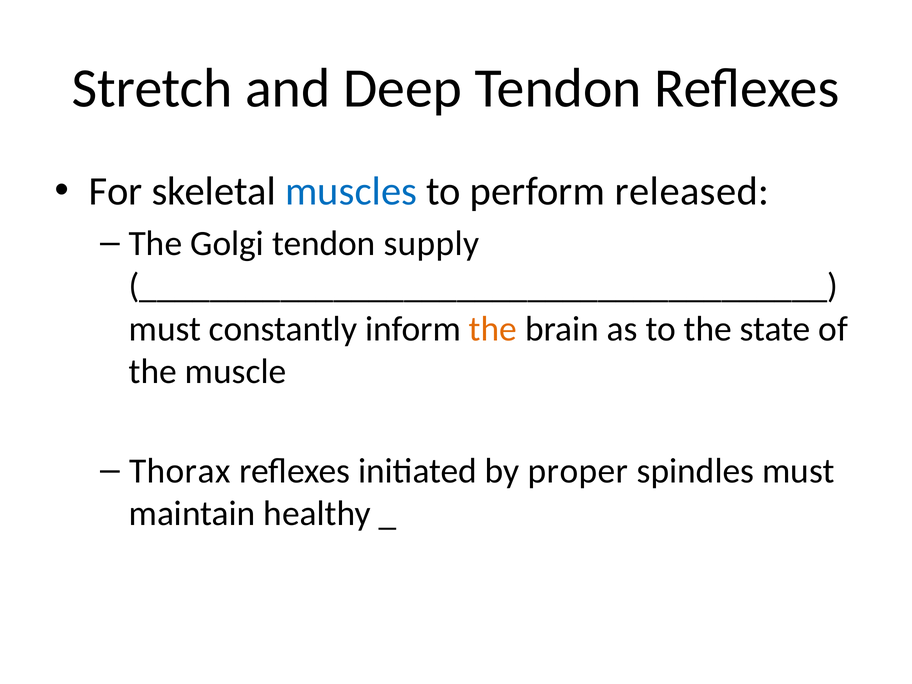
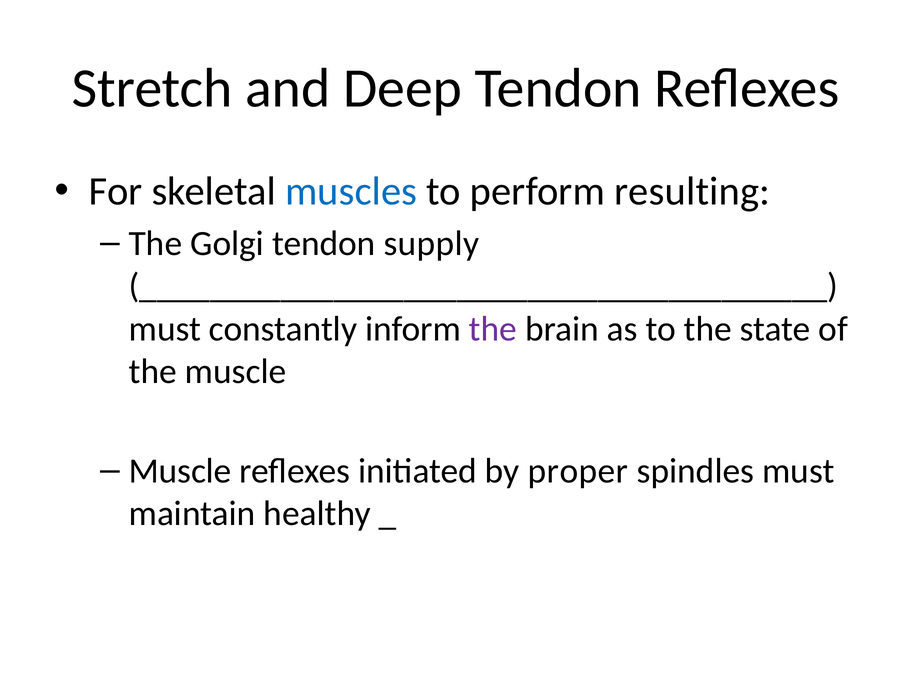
released: released -> resulting (692, 191)
the colour: orange -> purple (493, 329)
Thorax: Thorax -> Muscle (180, 471)
